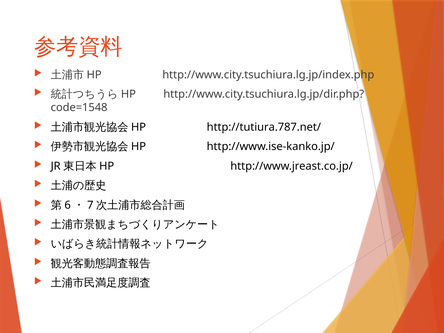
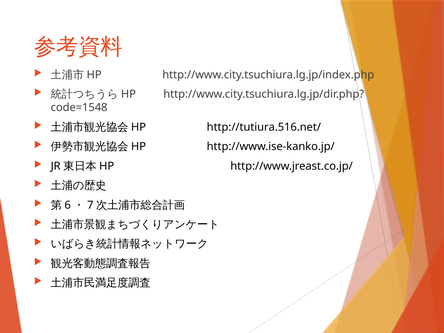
http://tutiura.787.net/: http://tutiura.787.net/ -> http://tutiura.516.net/ (264, 127)
